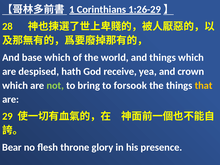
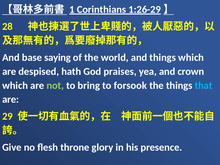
base which: which -> saying (58, 58)
receive: receive -> praises (120, 71)
that colour: yellow -> light blue (204, 85)
Bear: Bear -> Give (12, 147)
